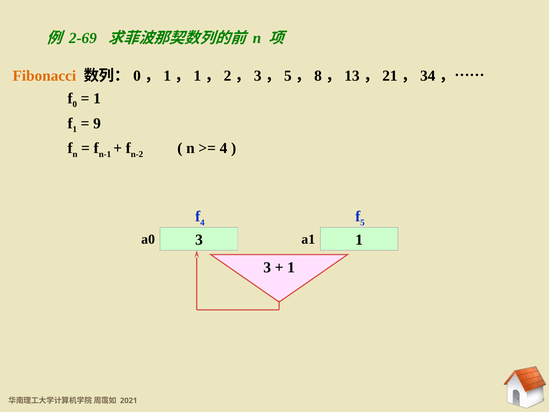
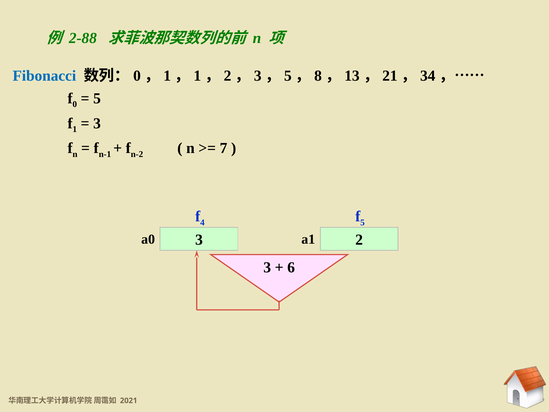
2-69: 2-69 -> 2-88 (83, 38)
Fibonacci colour: orange -> blue (44, 76)
1: 1 -> 5 (97, 98)
9: 9 -> 3 (97, 123)
4: 4 -> 7 (224, 148)
a0 1: 1 -> 2 (359, 240)
1: 1 -> 6 (291, 267)
